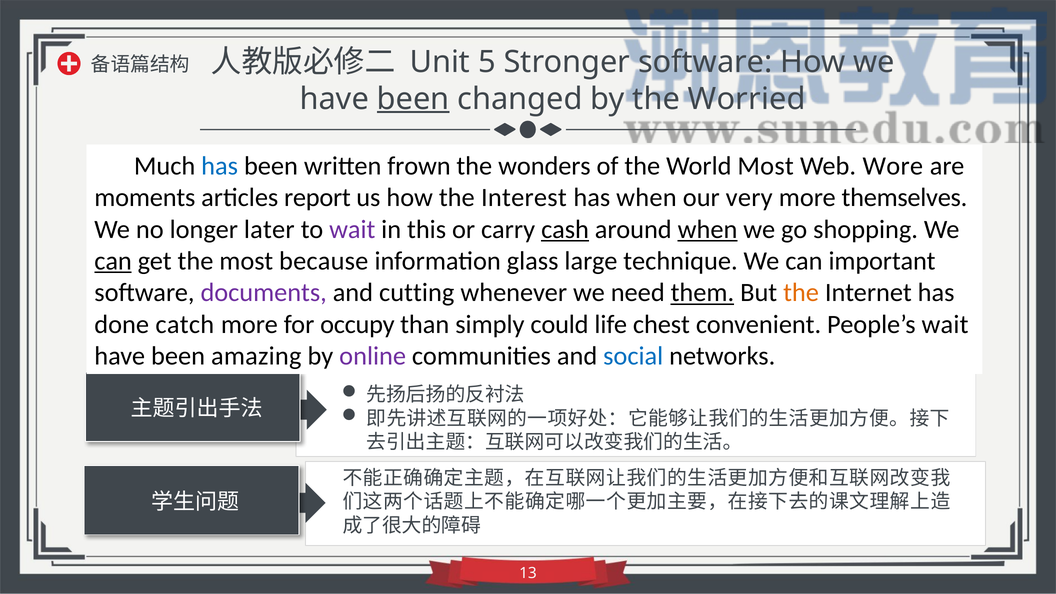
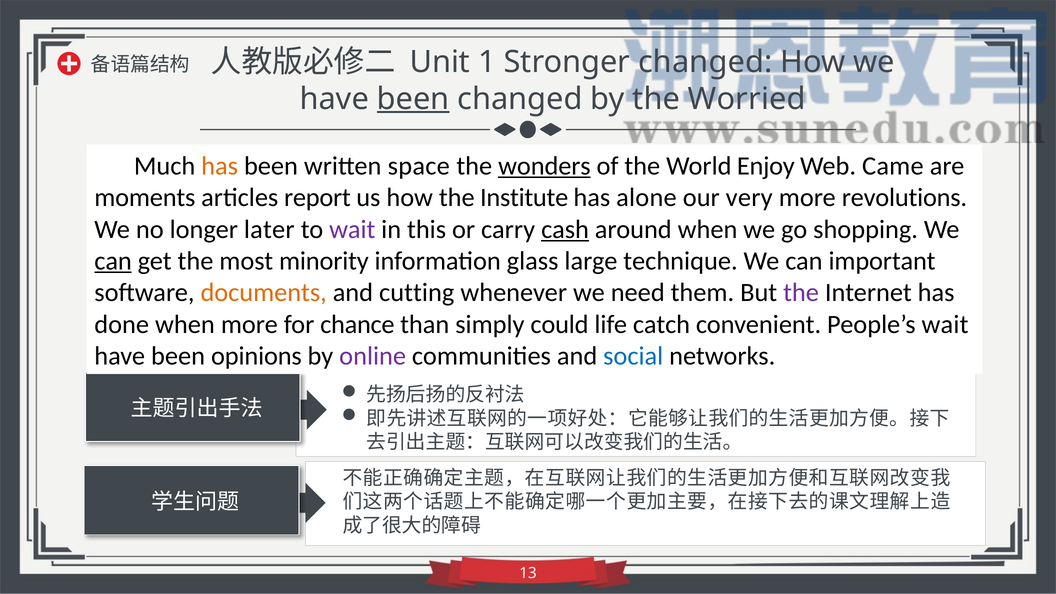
5: 5 -> 1 (487, 62)
Stronger software: software -> changed (705, 62)
has colour: blue -> orange (220, 166)
frown: frown -> space (419, 166)
wonders underline: none -> present (544, 166)
World Most: Most -> Enjoy (766, 166)
Wore: Wore -> Came (893, 166)
Interest: Interest -> Institute (524, 198)
has when: when -> alone (646, 198)
themselves: themselves -> revolutions (904, 198)
when underline: present -> none (708, 229)
because: because -> minority (324, 261)
documents colour: purple -> orange (264, 293)
them underline: present -> none (702, 293)
the colour: orange -> purple (801, 293)
done catch: catch -> when (185, 324)
occupy: occupy -> chance (357, 324)
chest: chest -> catch (661, 324)
amazing: amazing -> opinions (256, 356)
